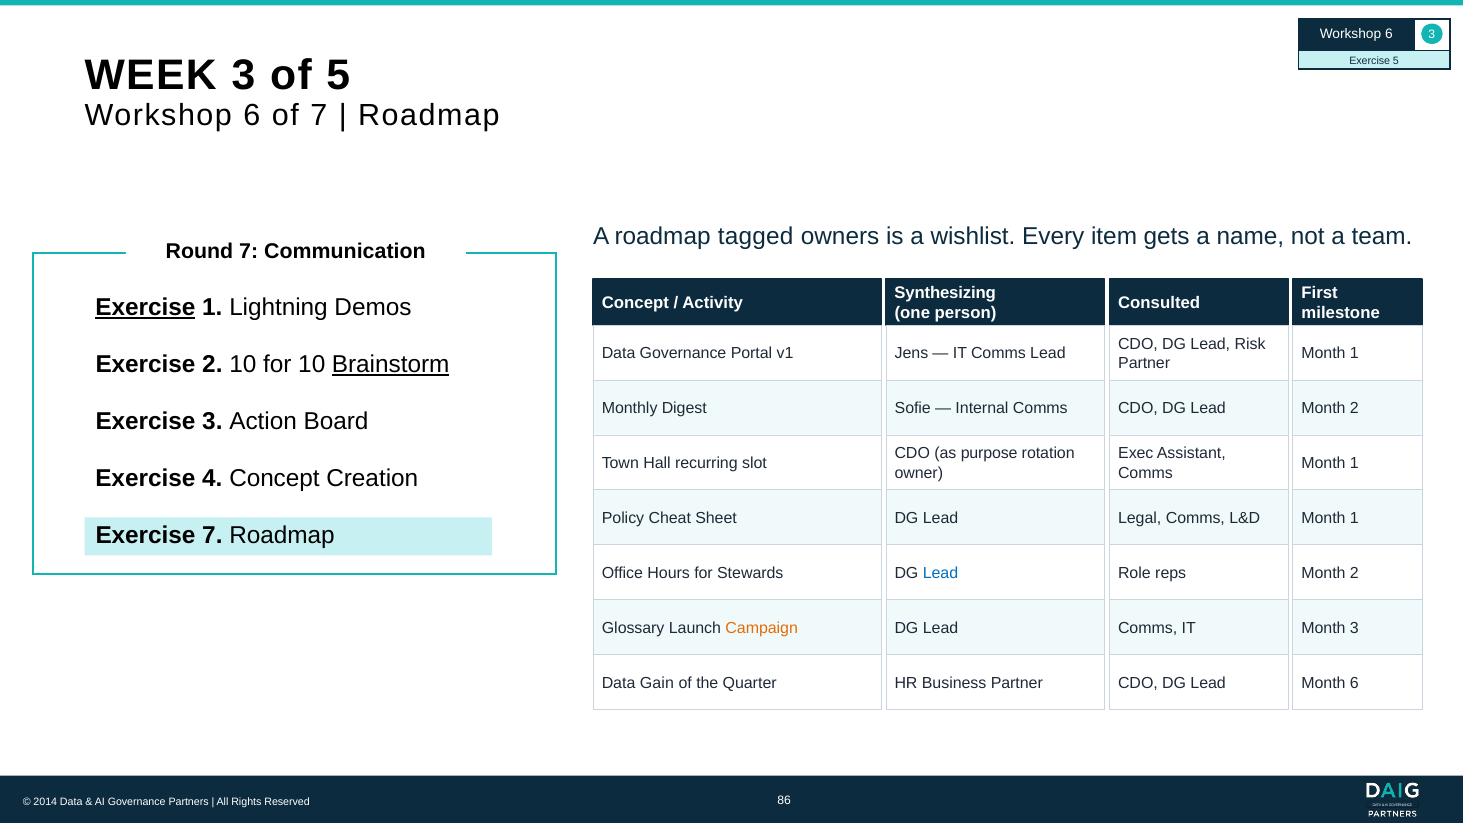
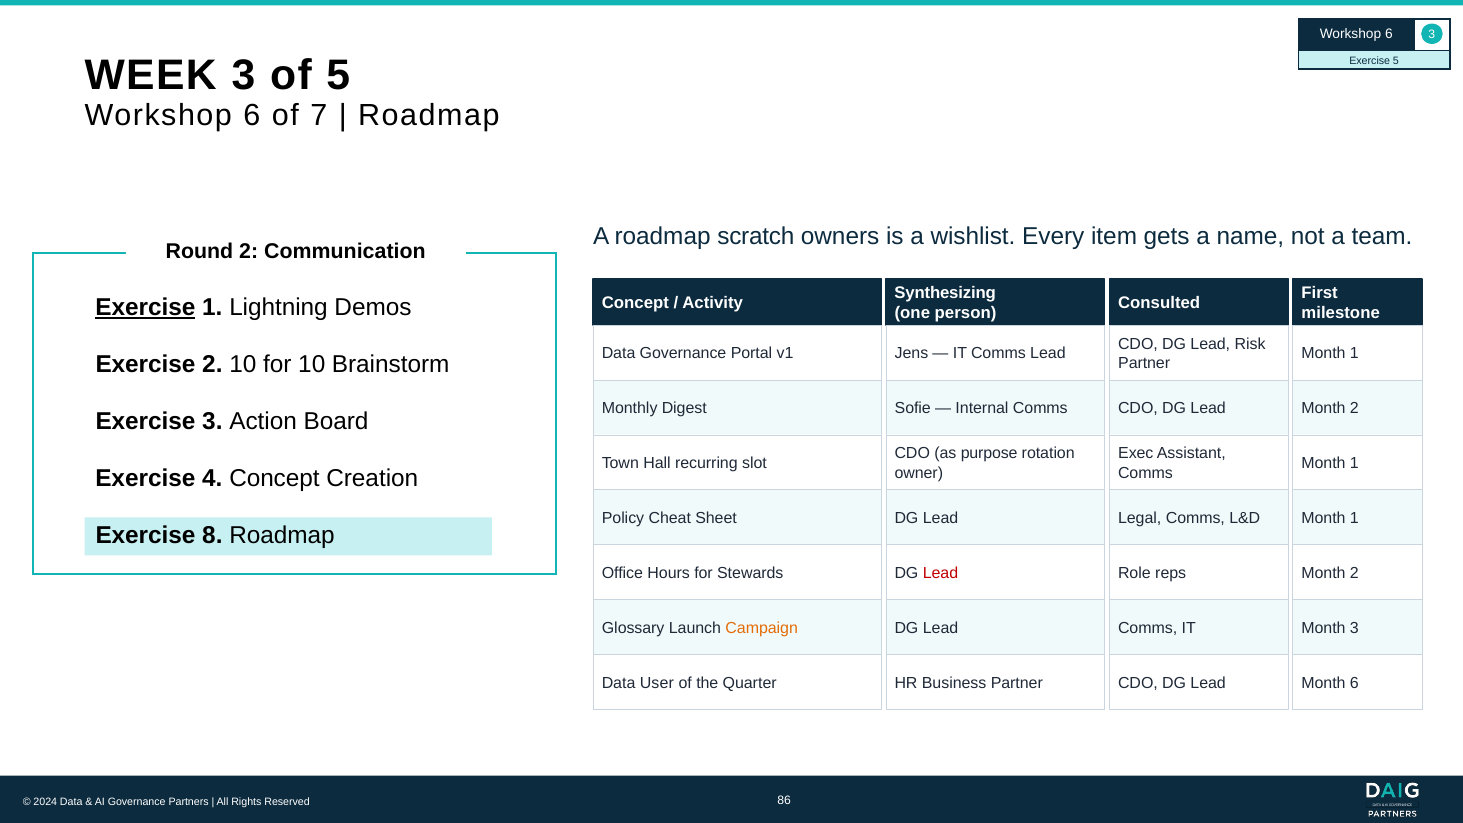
tagged: tagged -> scratch (756, 237)
Round 7: 7 -> 2 (249, 252)
Brainstorm underline: present -> none (391, 365)
Exercise 7: 7 -> 8 (212, 536)
Lead colour: blue -> red (941, 573)
Gain: Gain -> User (657, 683)
2014: 2014 -> 2024 (45, 802)
